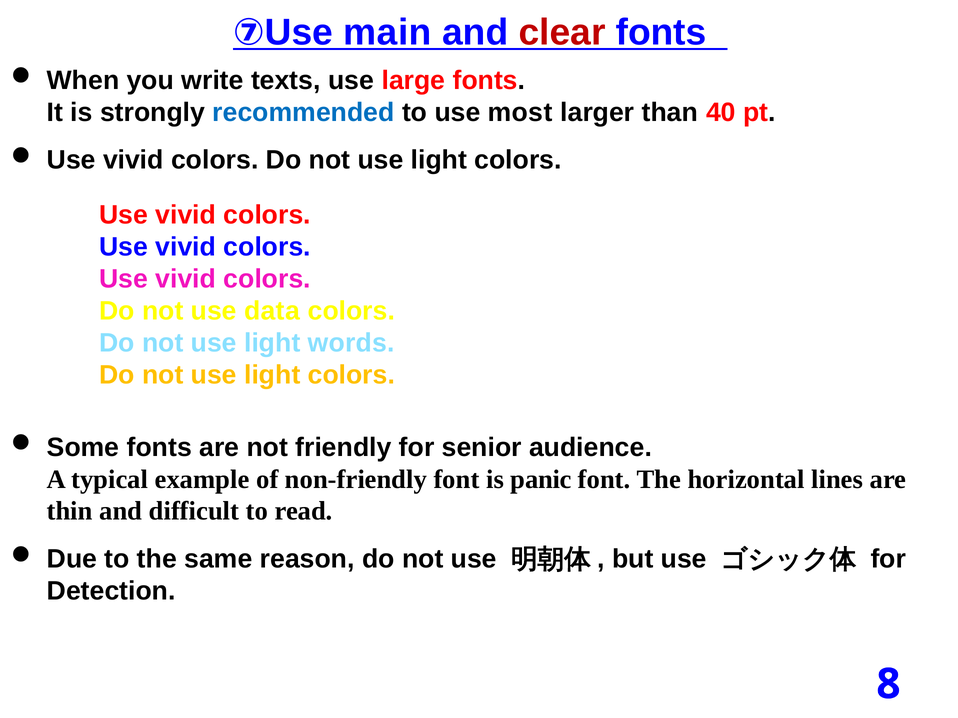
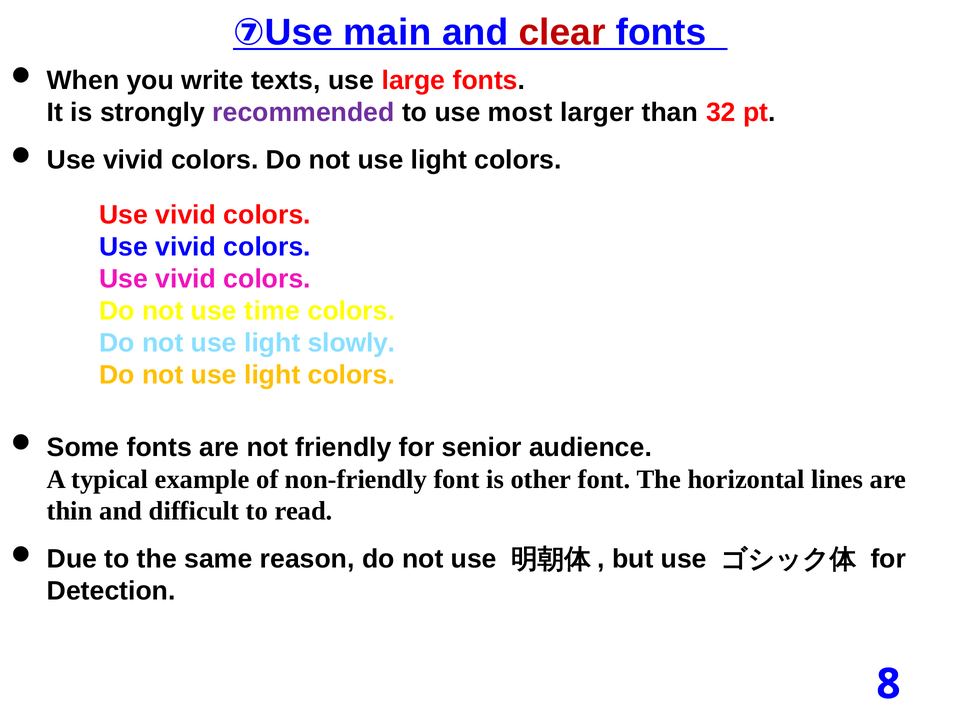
recommended colour: blue -> purple (303, 112)
40: 40 -> 32 (721, 112)
data: data -> time (272, 311)
words: words -> slowly (352, 343)
panic: panic -> other (541, 480)
